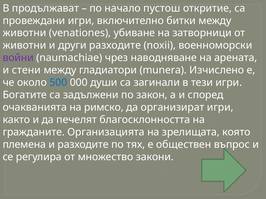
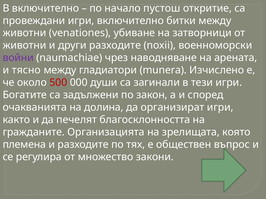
В продължават: продължават -> включително (46, 8)
стени: стени -> тясно (26, 70)
500 colour: blue -> red (58, 83)
римско: римско -> долина (104, 108)
